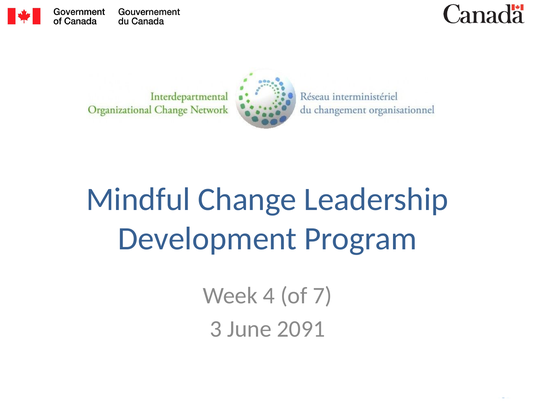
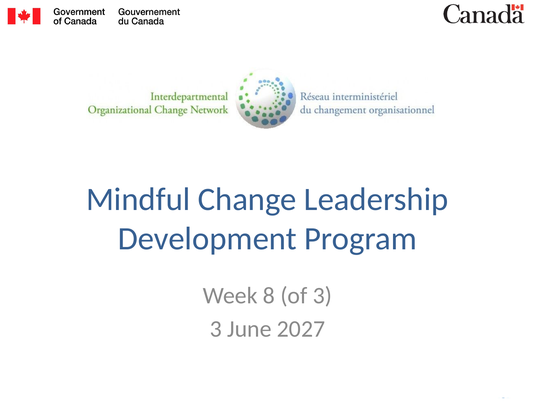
4: 4 -> 8 (269, 296)
of 7: 7 -> 3 (322, 296)
2091: 2091 -> 2027 (301, 329)
